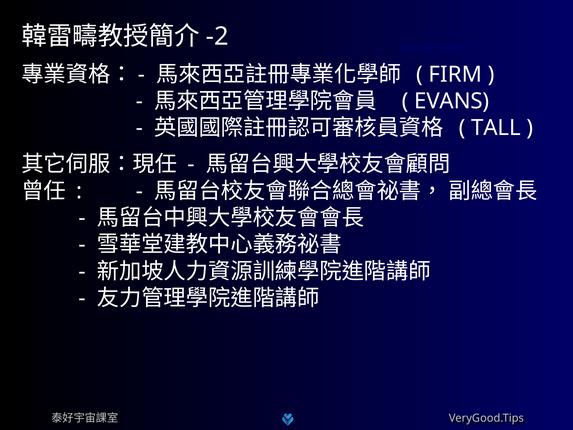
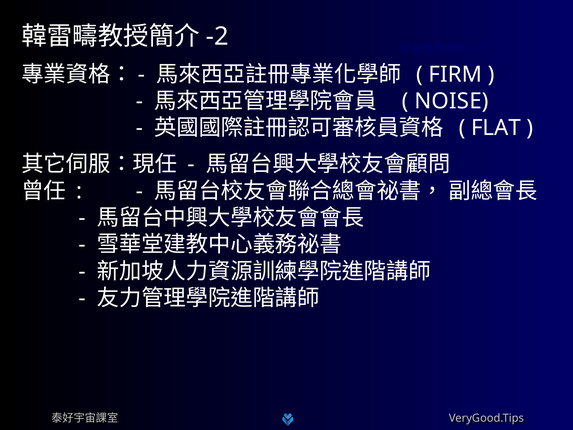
EVANS: EVANS -> NOISE (452, 101)
TALL: TALL -> FLAT (496, 128)
